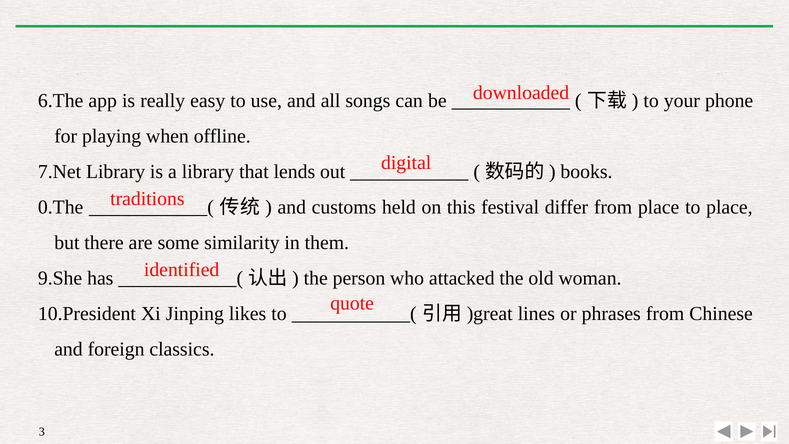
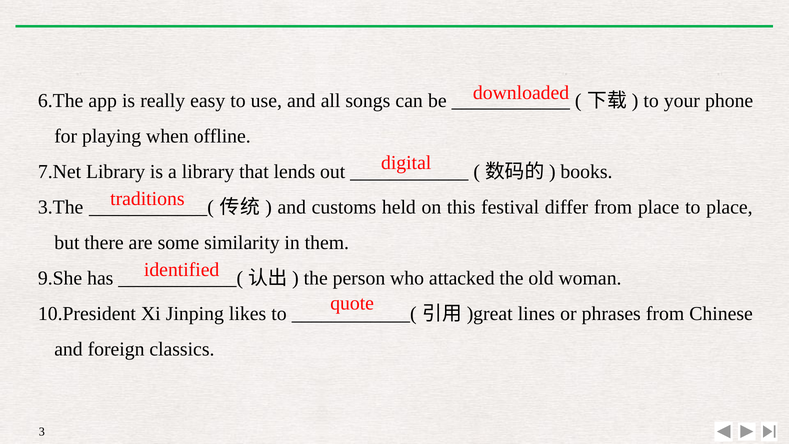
0.The: 0.The -> 3.The (61, 207)
